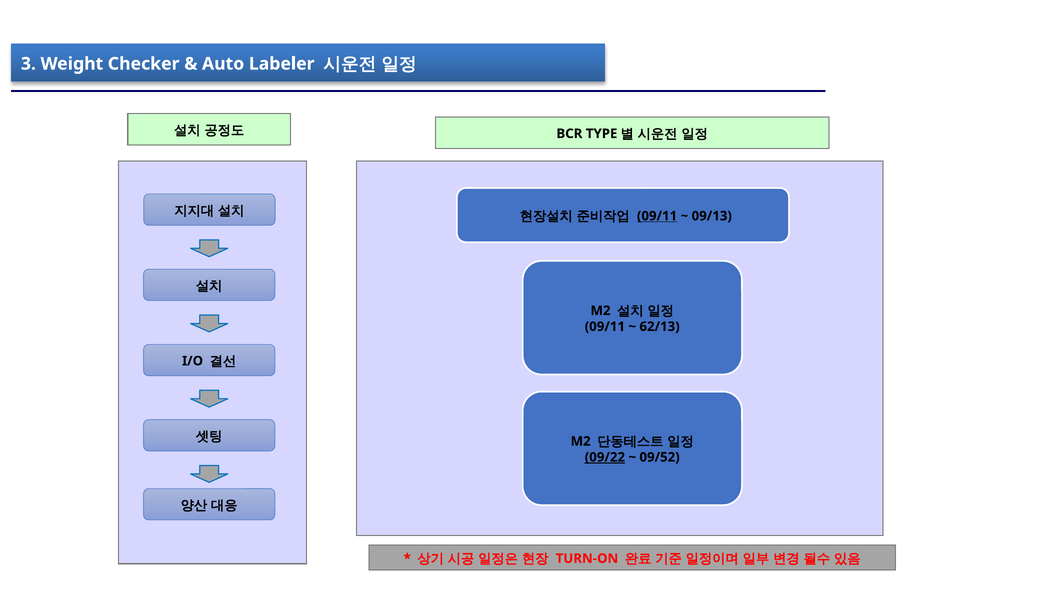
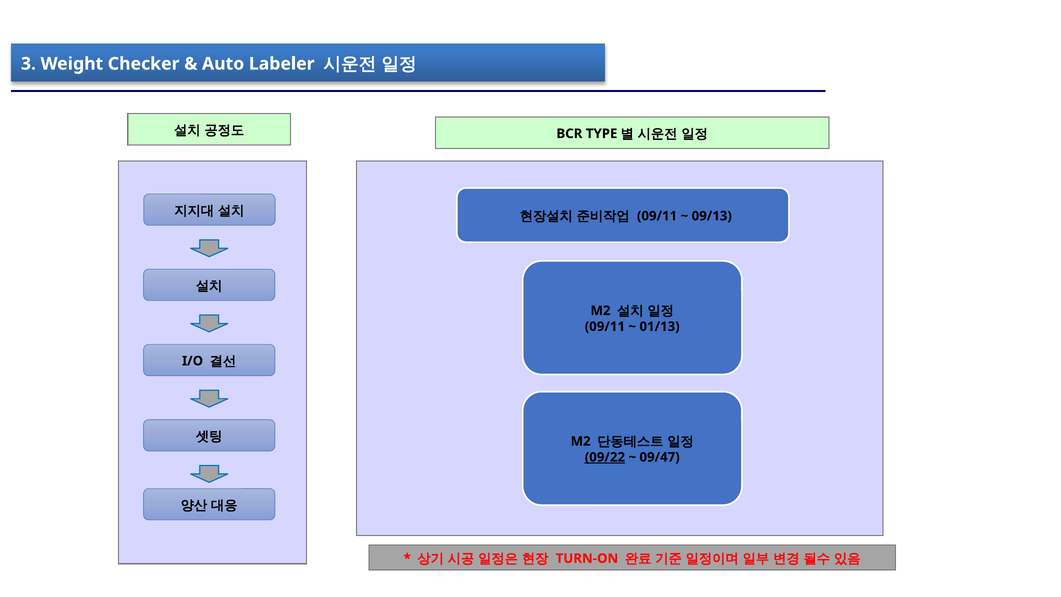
09/11 underline: present -> none (657, 216)
62/13: 62/13 -> 01/13 (660, 326)
09/52: 09/52 -> 09/47 (660, 457)
